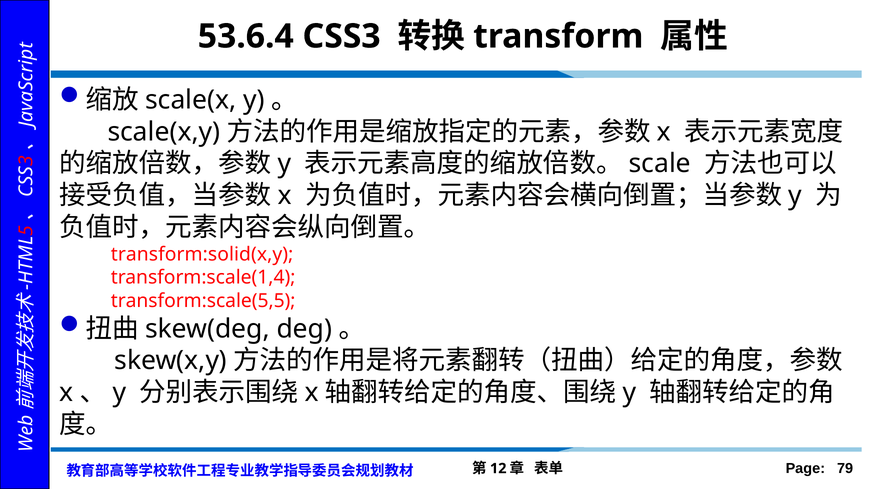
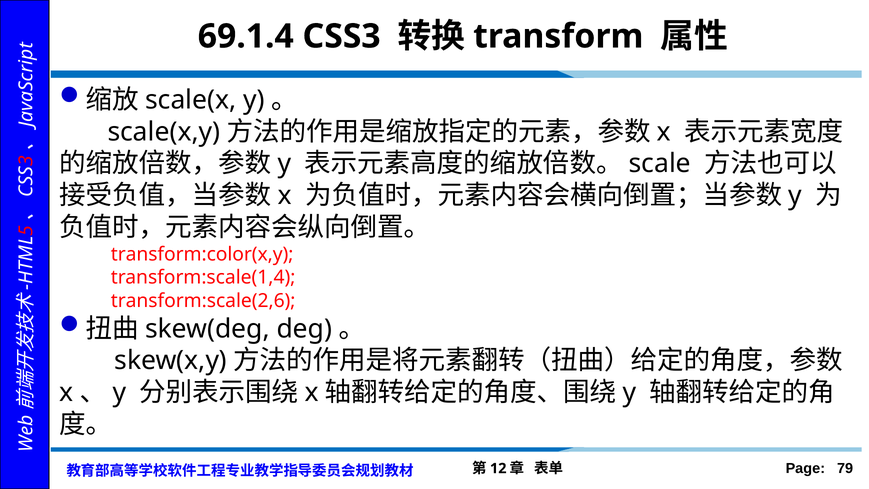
53.6.4: 53.6.4 -> 69.1.4 (246, 36)
transform:solid(x,y: transform:solid(x,y -> transform:color(x,y (202, 254)
transform:scale(5,5: transform:scale(5,5 -> transform:scale(2,6 (203, 301)
